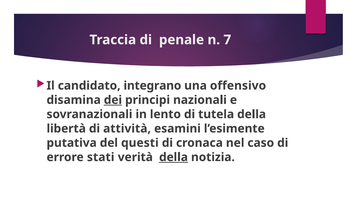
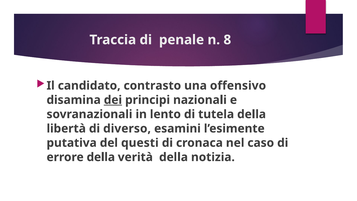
7: 7 -> 8 (227, 40)
integrano: integrano -> contrasto (152, 86)
attività: attività -> diverso (127, 128)
errore stati: stati -> della (101, 157)
della underline: present -> none (173, 157)
